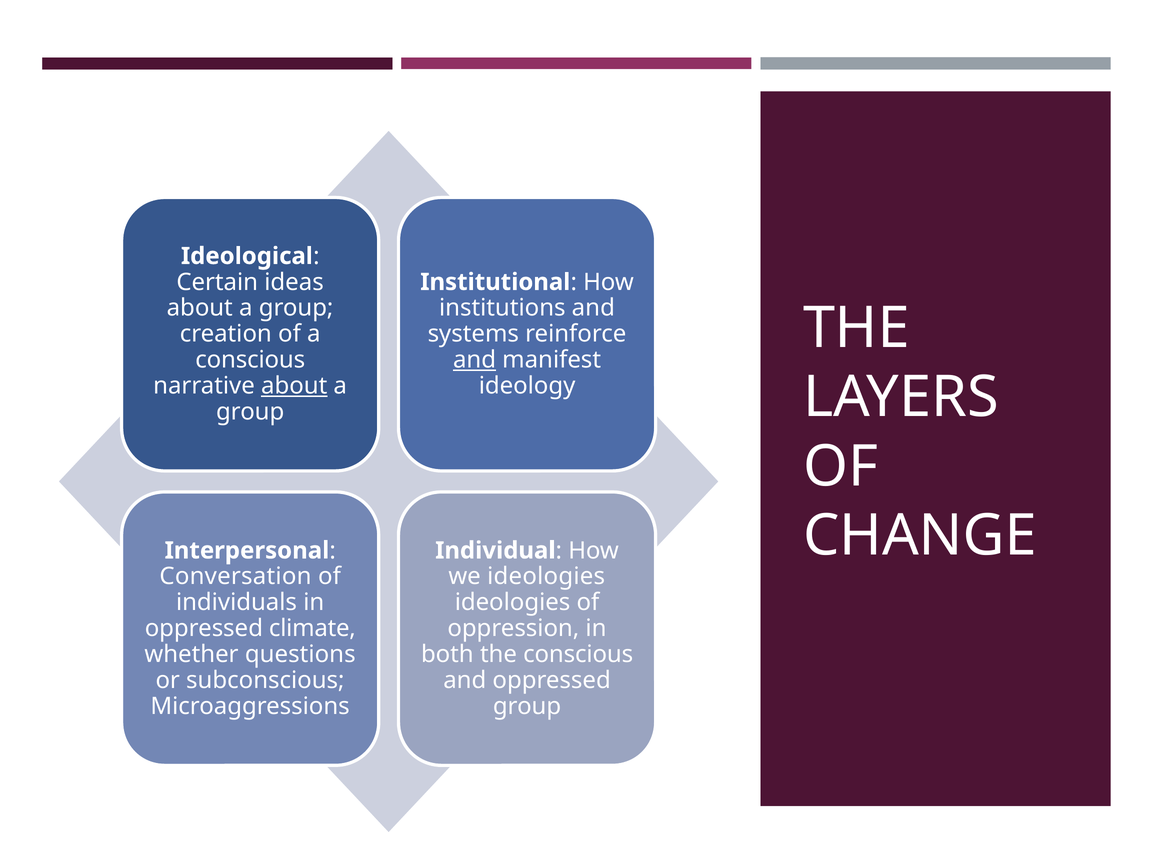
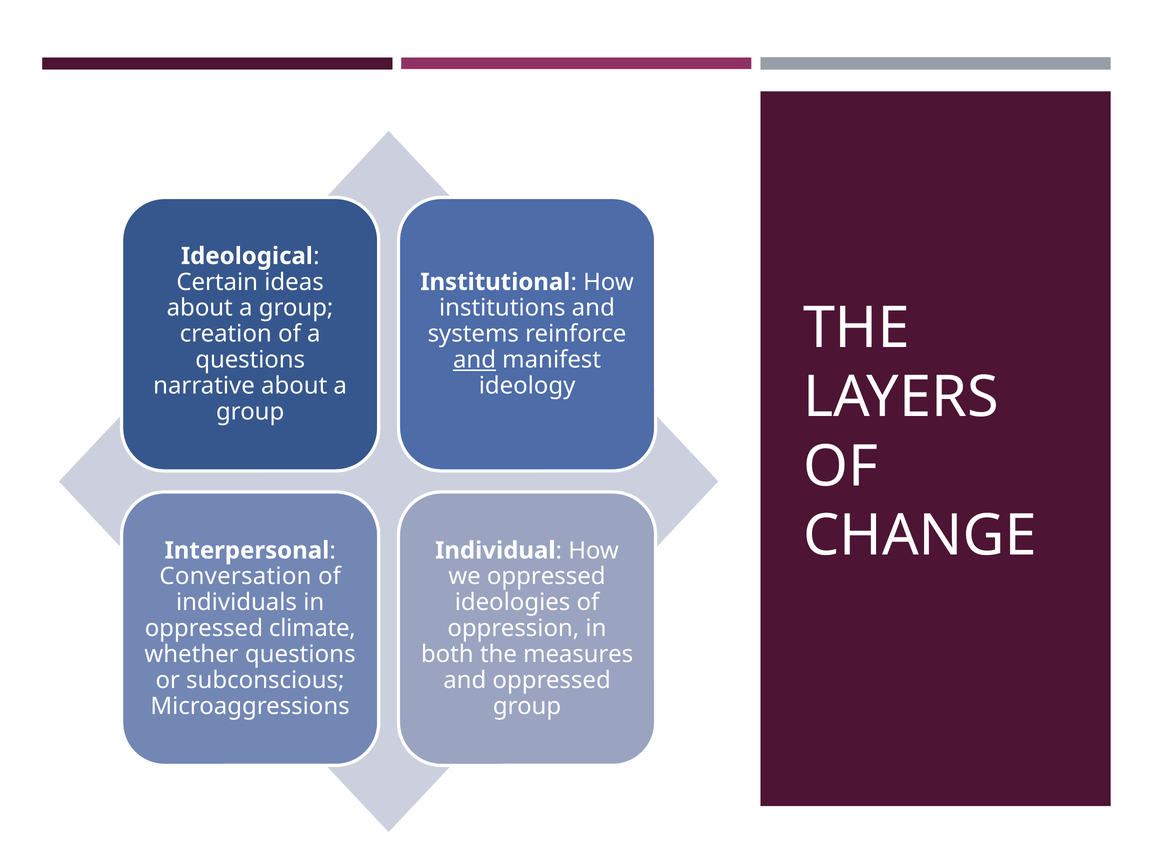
conscious: conscious -> questions (250, 360)
about underline: present -> none (294, 386)
we ideologies: ideologies -> oppressed (546, 576)
the conscious: conscious -> measures (578, 654)
